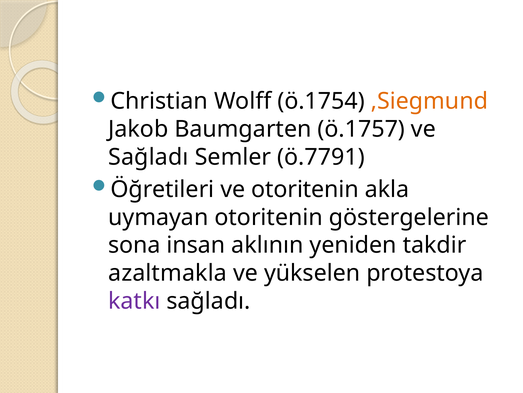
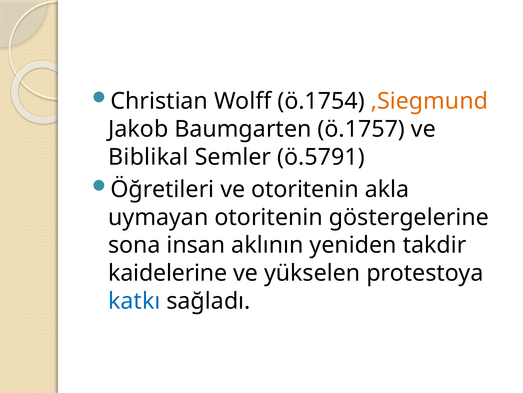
Sağladı: Sağladı -> Biblikal (148, 157)
ö.7791: ö.7791 -> ö.5791 (321, 157)
azaltmakla: azaltmakla -> kaidelerine (168, 273)
katkı colour: purple -> blue (134, 301)
